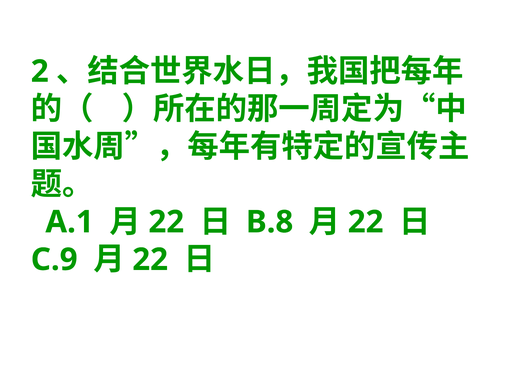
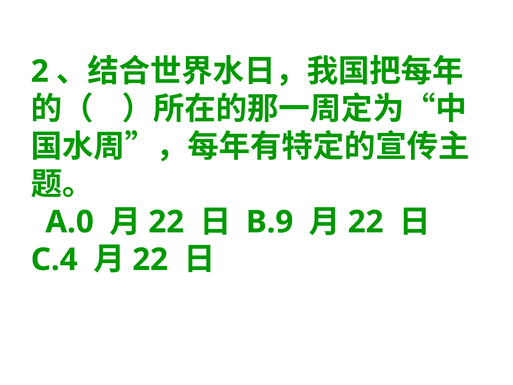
A.1: A.1 -> A.0 (70, 222)
B.8: B.8 -> B.9 (270, 222)
C.9: C.9 -> C.4 (54, 259)
